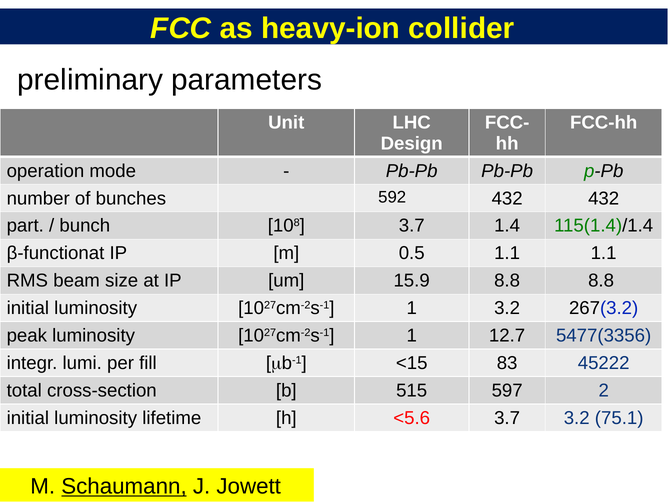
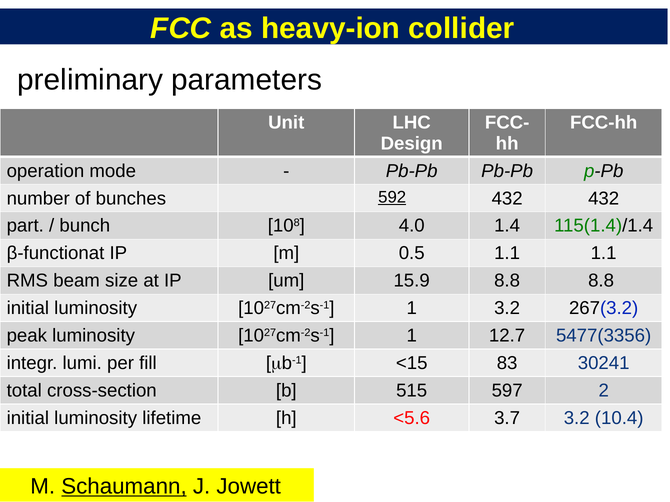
592 underline: none -> present (392, 198)
108 3.7: 3.7 -> 4.0 (412, 226)
45222: 45222 -> 30241 (604, 363)
75.1: 75.1 -> 10.4 (619, 419)
